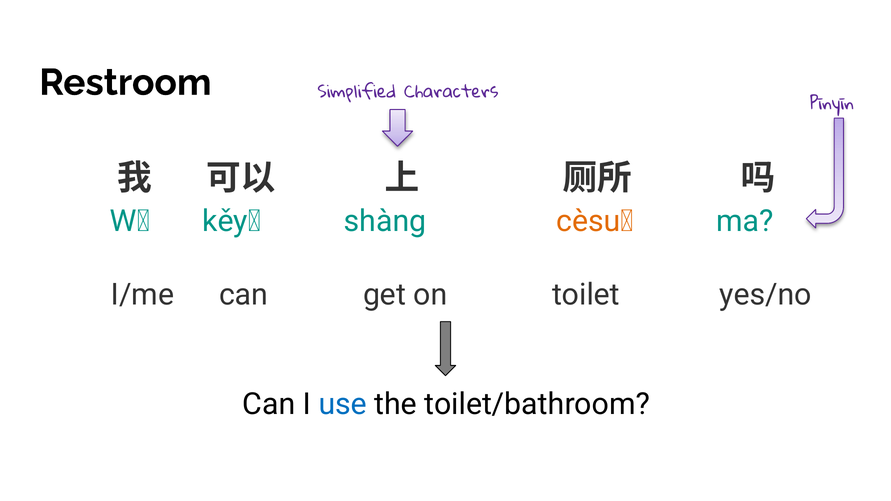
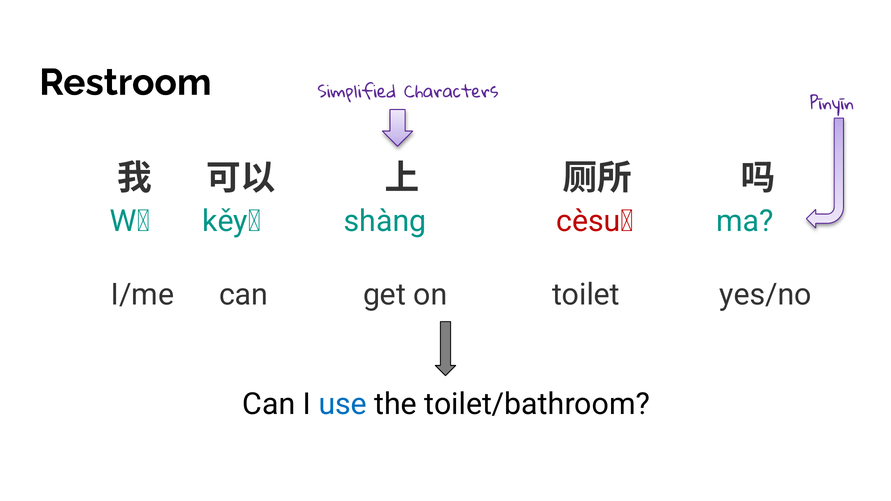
cèsuǒ colour: orange -> red (595, 221)
